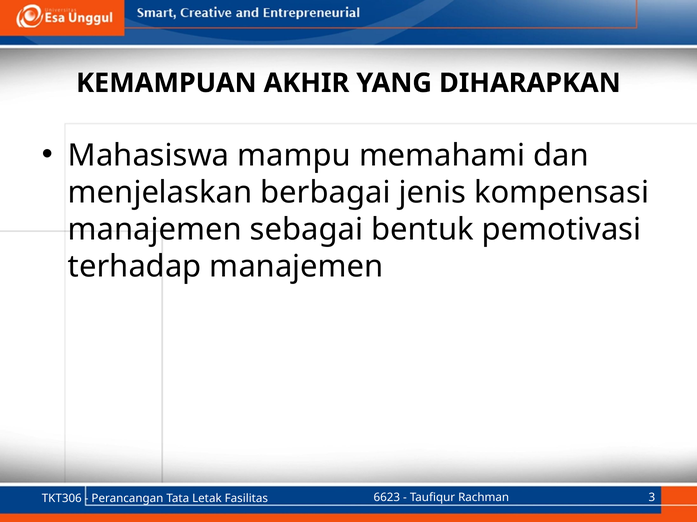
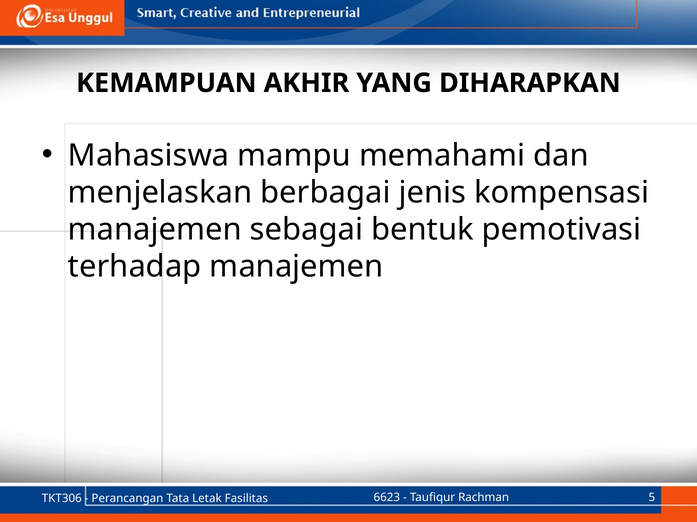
3: 3 -> 5 (652, 498)
